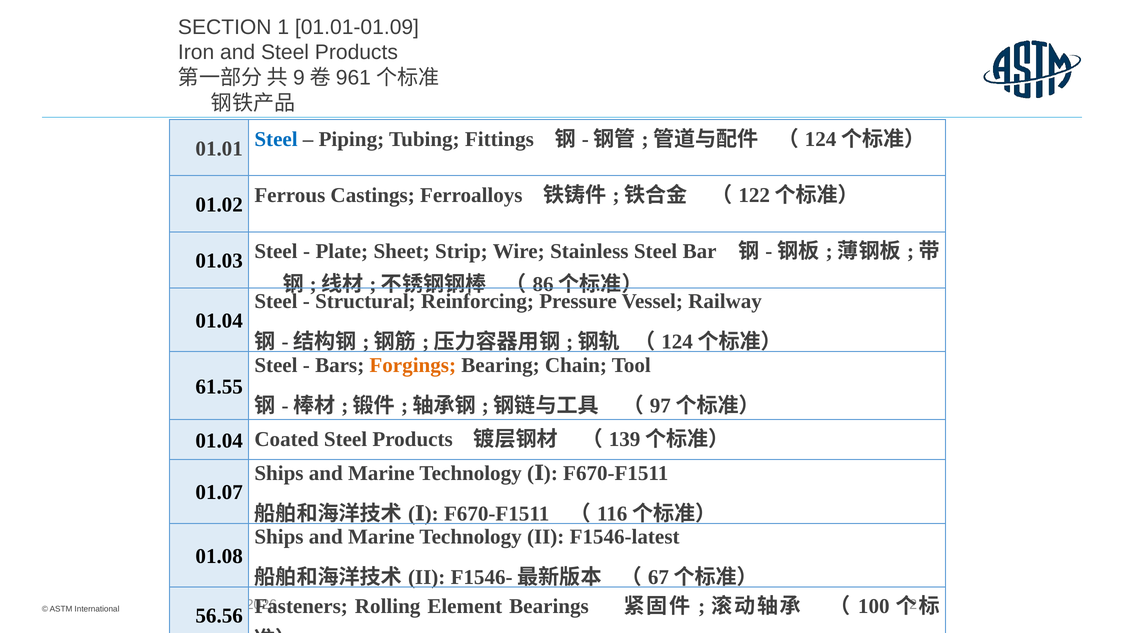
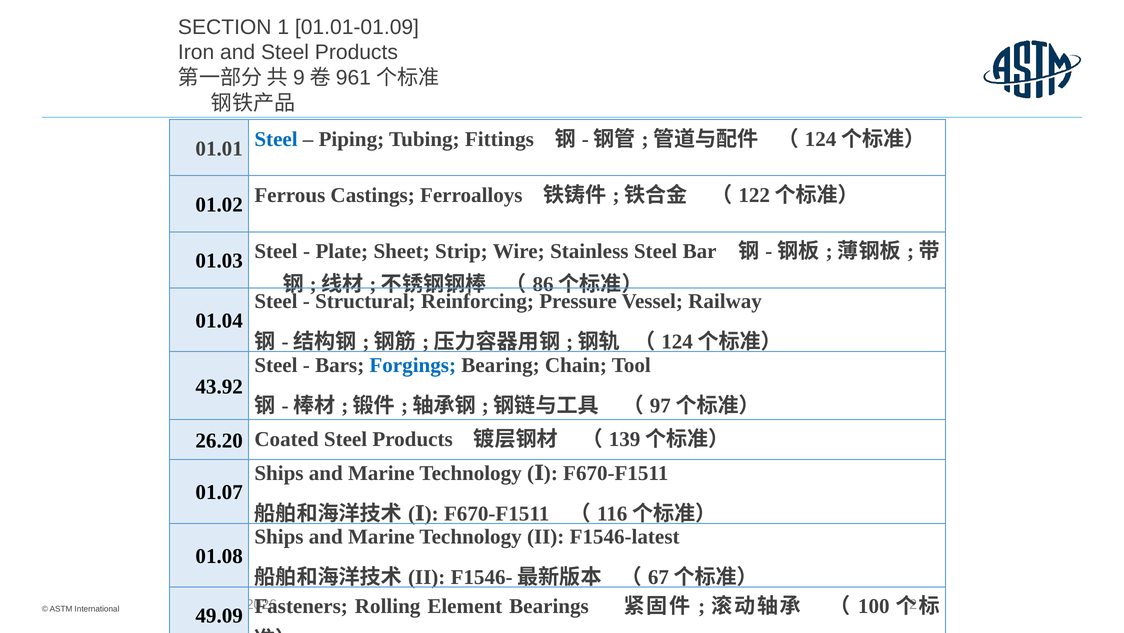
Forgings colour: orange -> blue (413, 365)
61.55: 61.55 -> 43.92 (219, 386)
01.04: 01.04 -> 26.20 (219, 440)
56.56: 56.56 -> 49.09 (219, 615)
